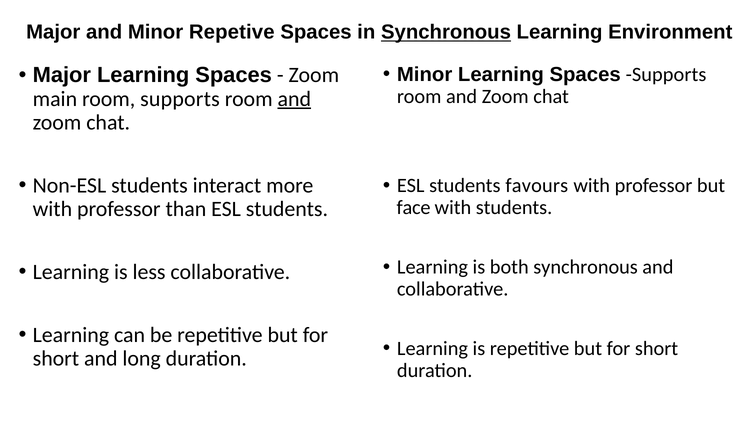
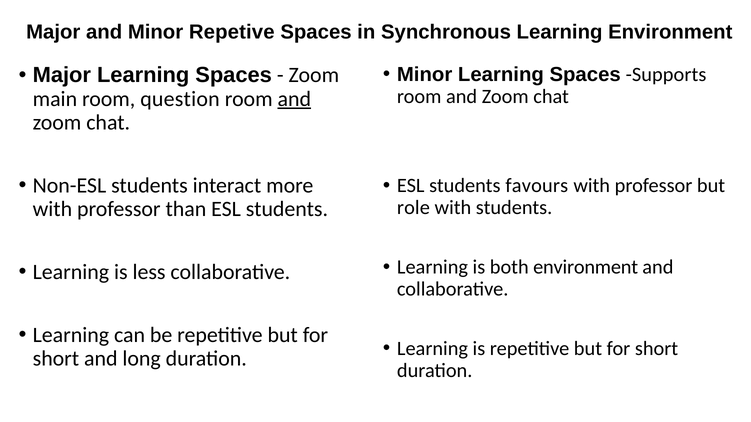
Synchronous underline: present -> none (446, 32)
room supports: supports -> question (180, 99)
face: face -> role (413, 208)
both synchronous: synchronous -> environment (586, 267)
